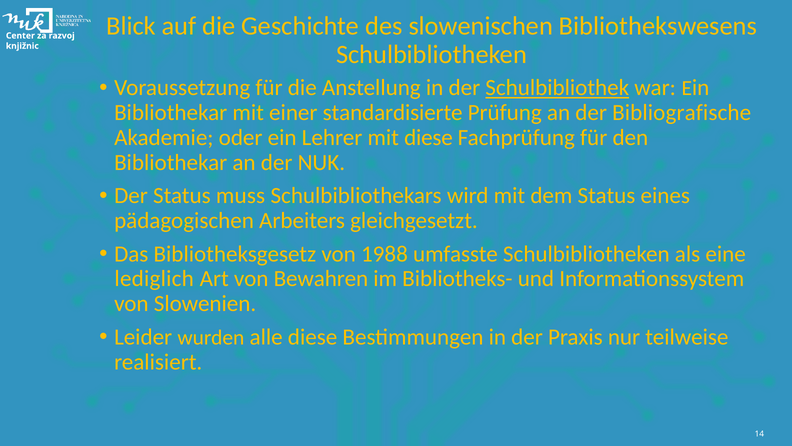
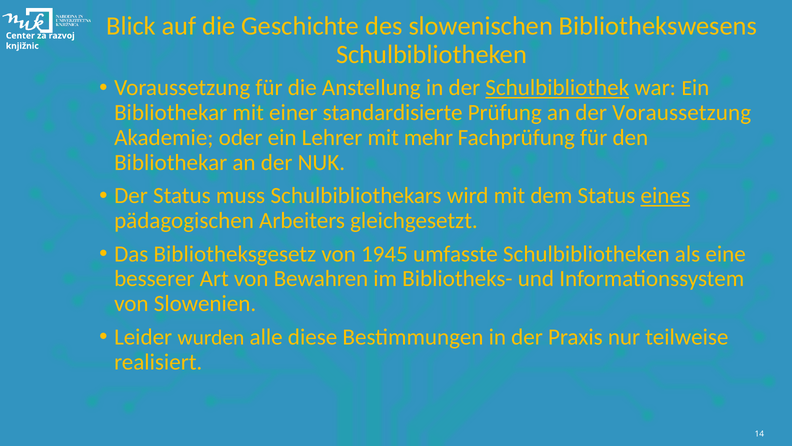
der Bibliografische: Bibliografische -> Voraussetzung (682, 113)
mit diese: diese -> mehr (428, 137)
eines underline: none -> present (665, 196)
1988: 1988 -> 1945 (384, 254)
lediglich: lediglich -> besserer (154, 279)
